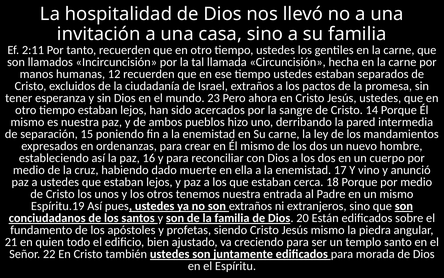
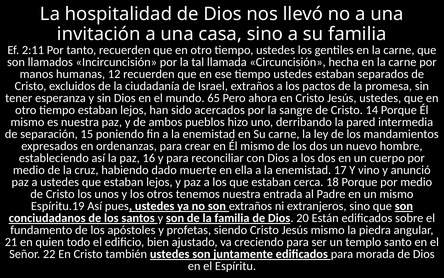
23: 23 -> 65 (214, 98)
